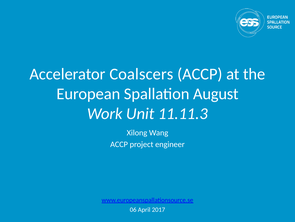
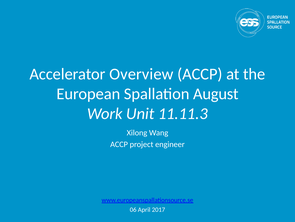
Coalscers: Coalscers -> Overview (141, 74)
